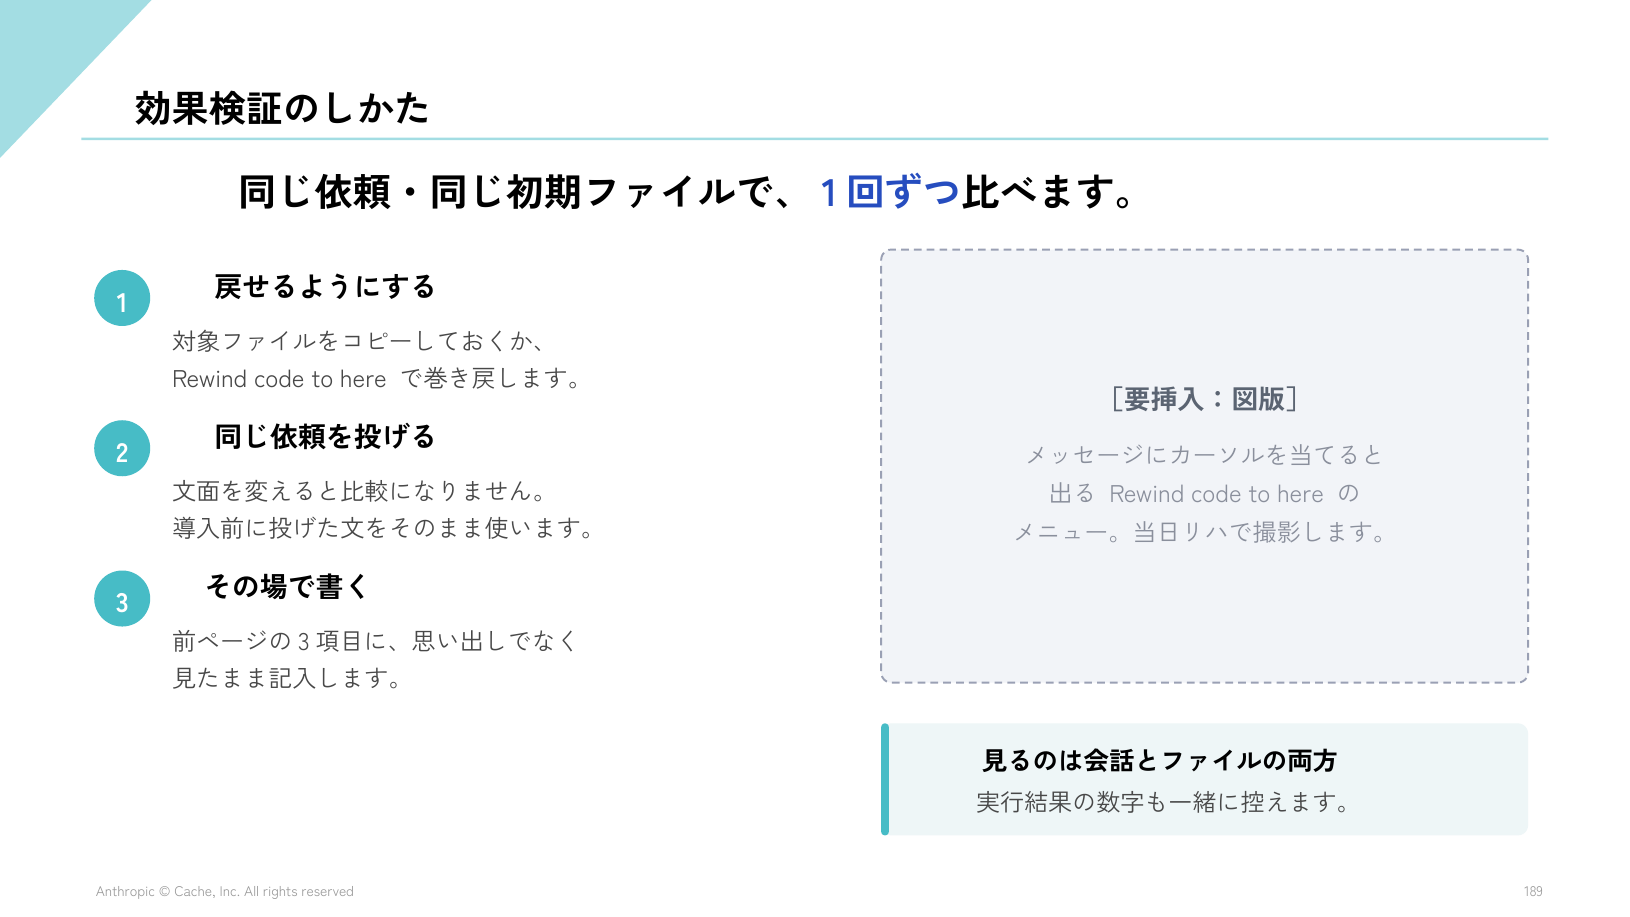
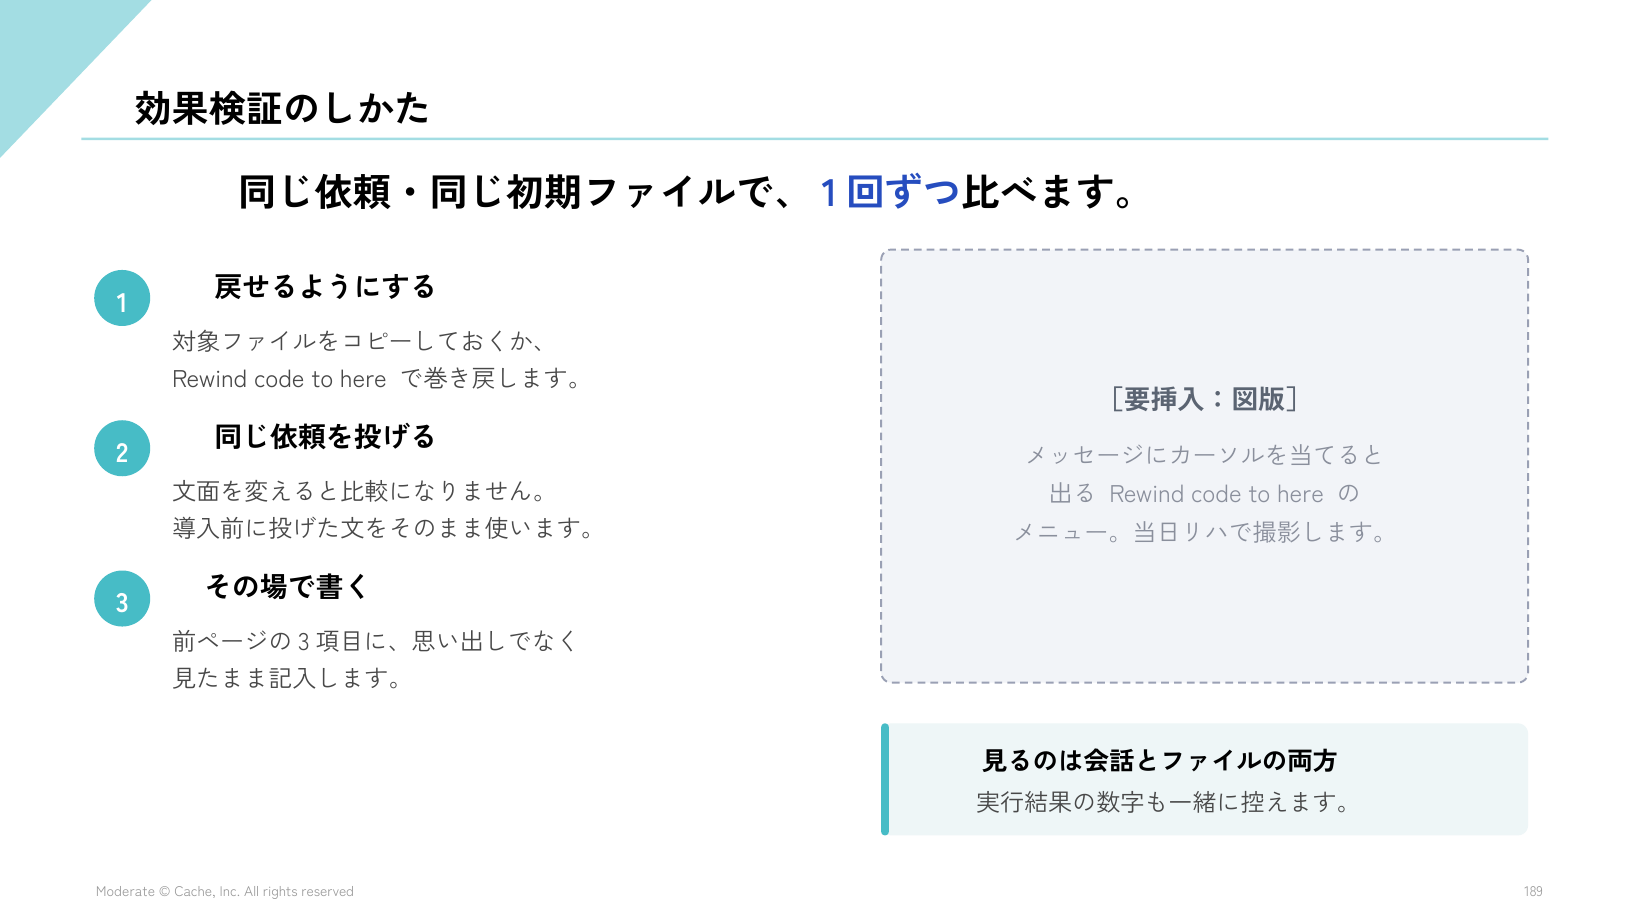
Anthropic: Anthropic -> Moderate (125, 891)
